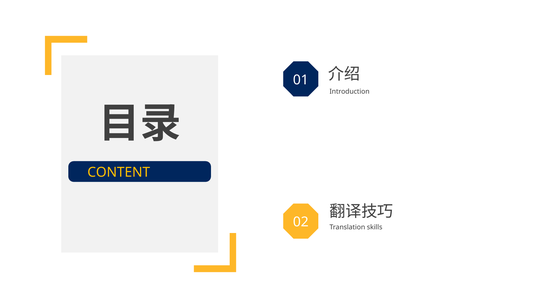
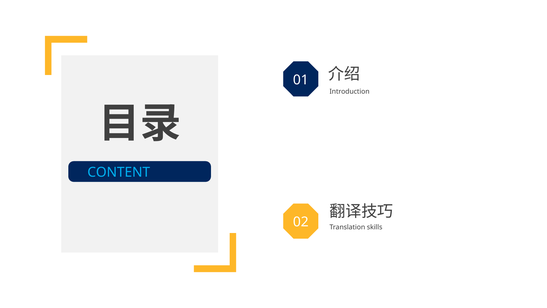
CONTENT colour: yellow -> light blue (119, 172)
